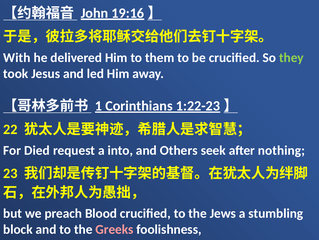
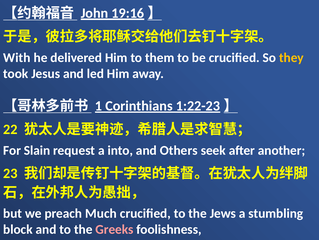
they colour: light green -> yellow (291, 57)
Died: Died -> Slain (37, 150)
nothing: nothing -> another (282, 150)
Blood: Blood -> Much (101, 213)
